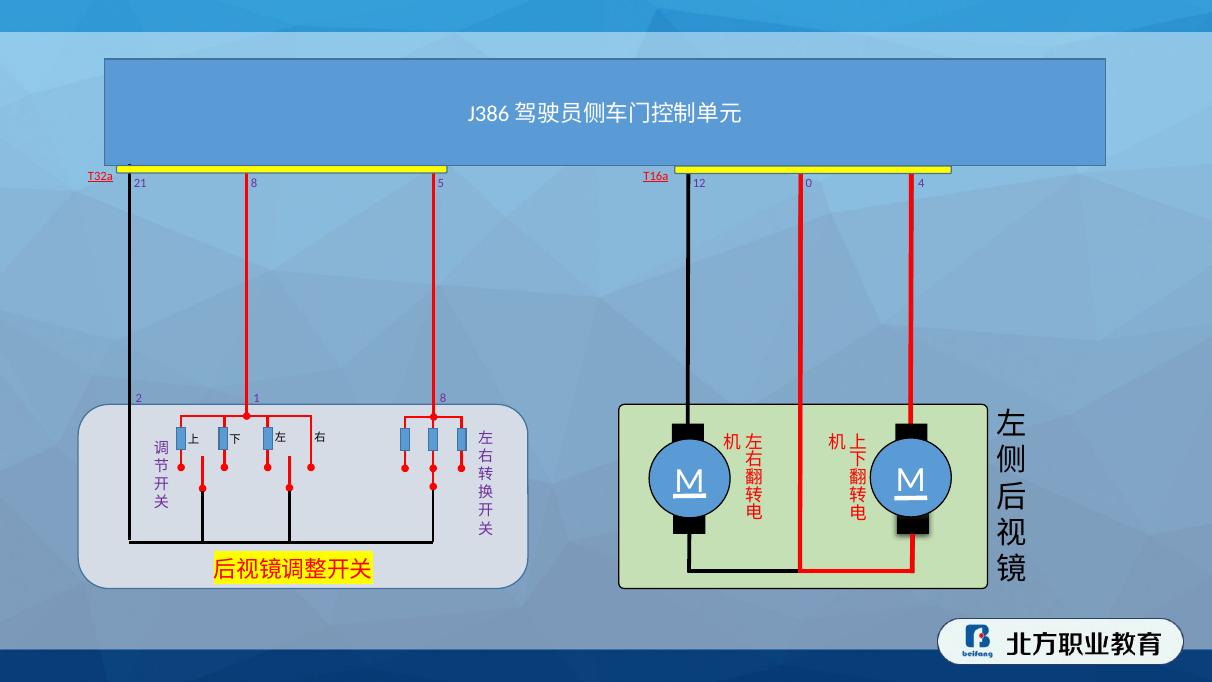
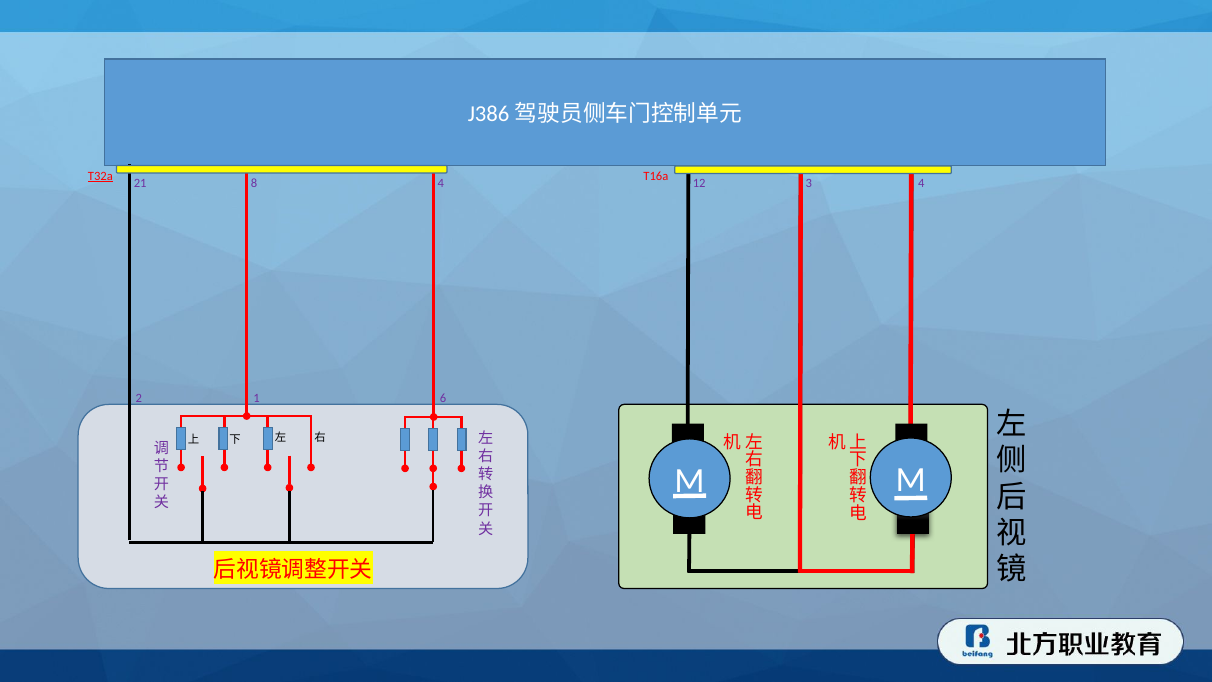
T16a underline: present -> none (656, 176)
8 5: 5 -> 4 (441, 183)
0: 0 -> 3 (809, 183)
1 8: 8 -> 6 (443, 398)
